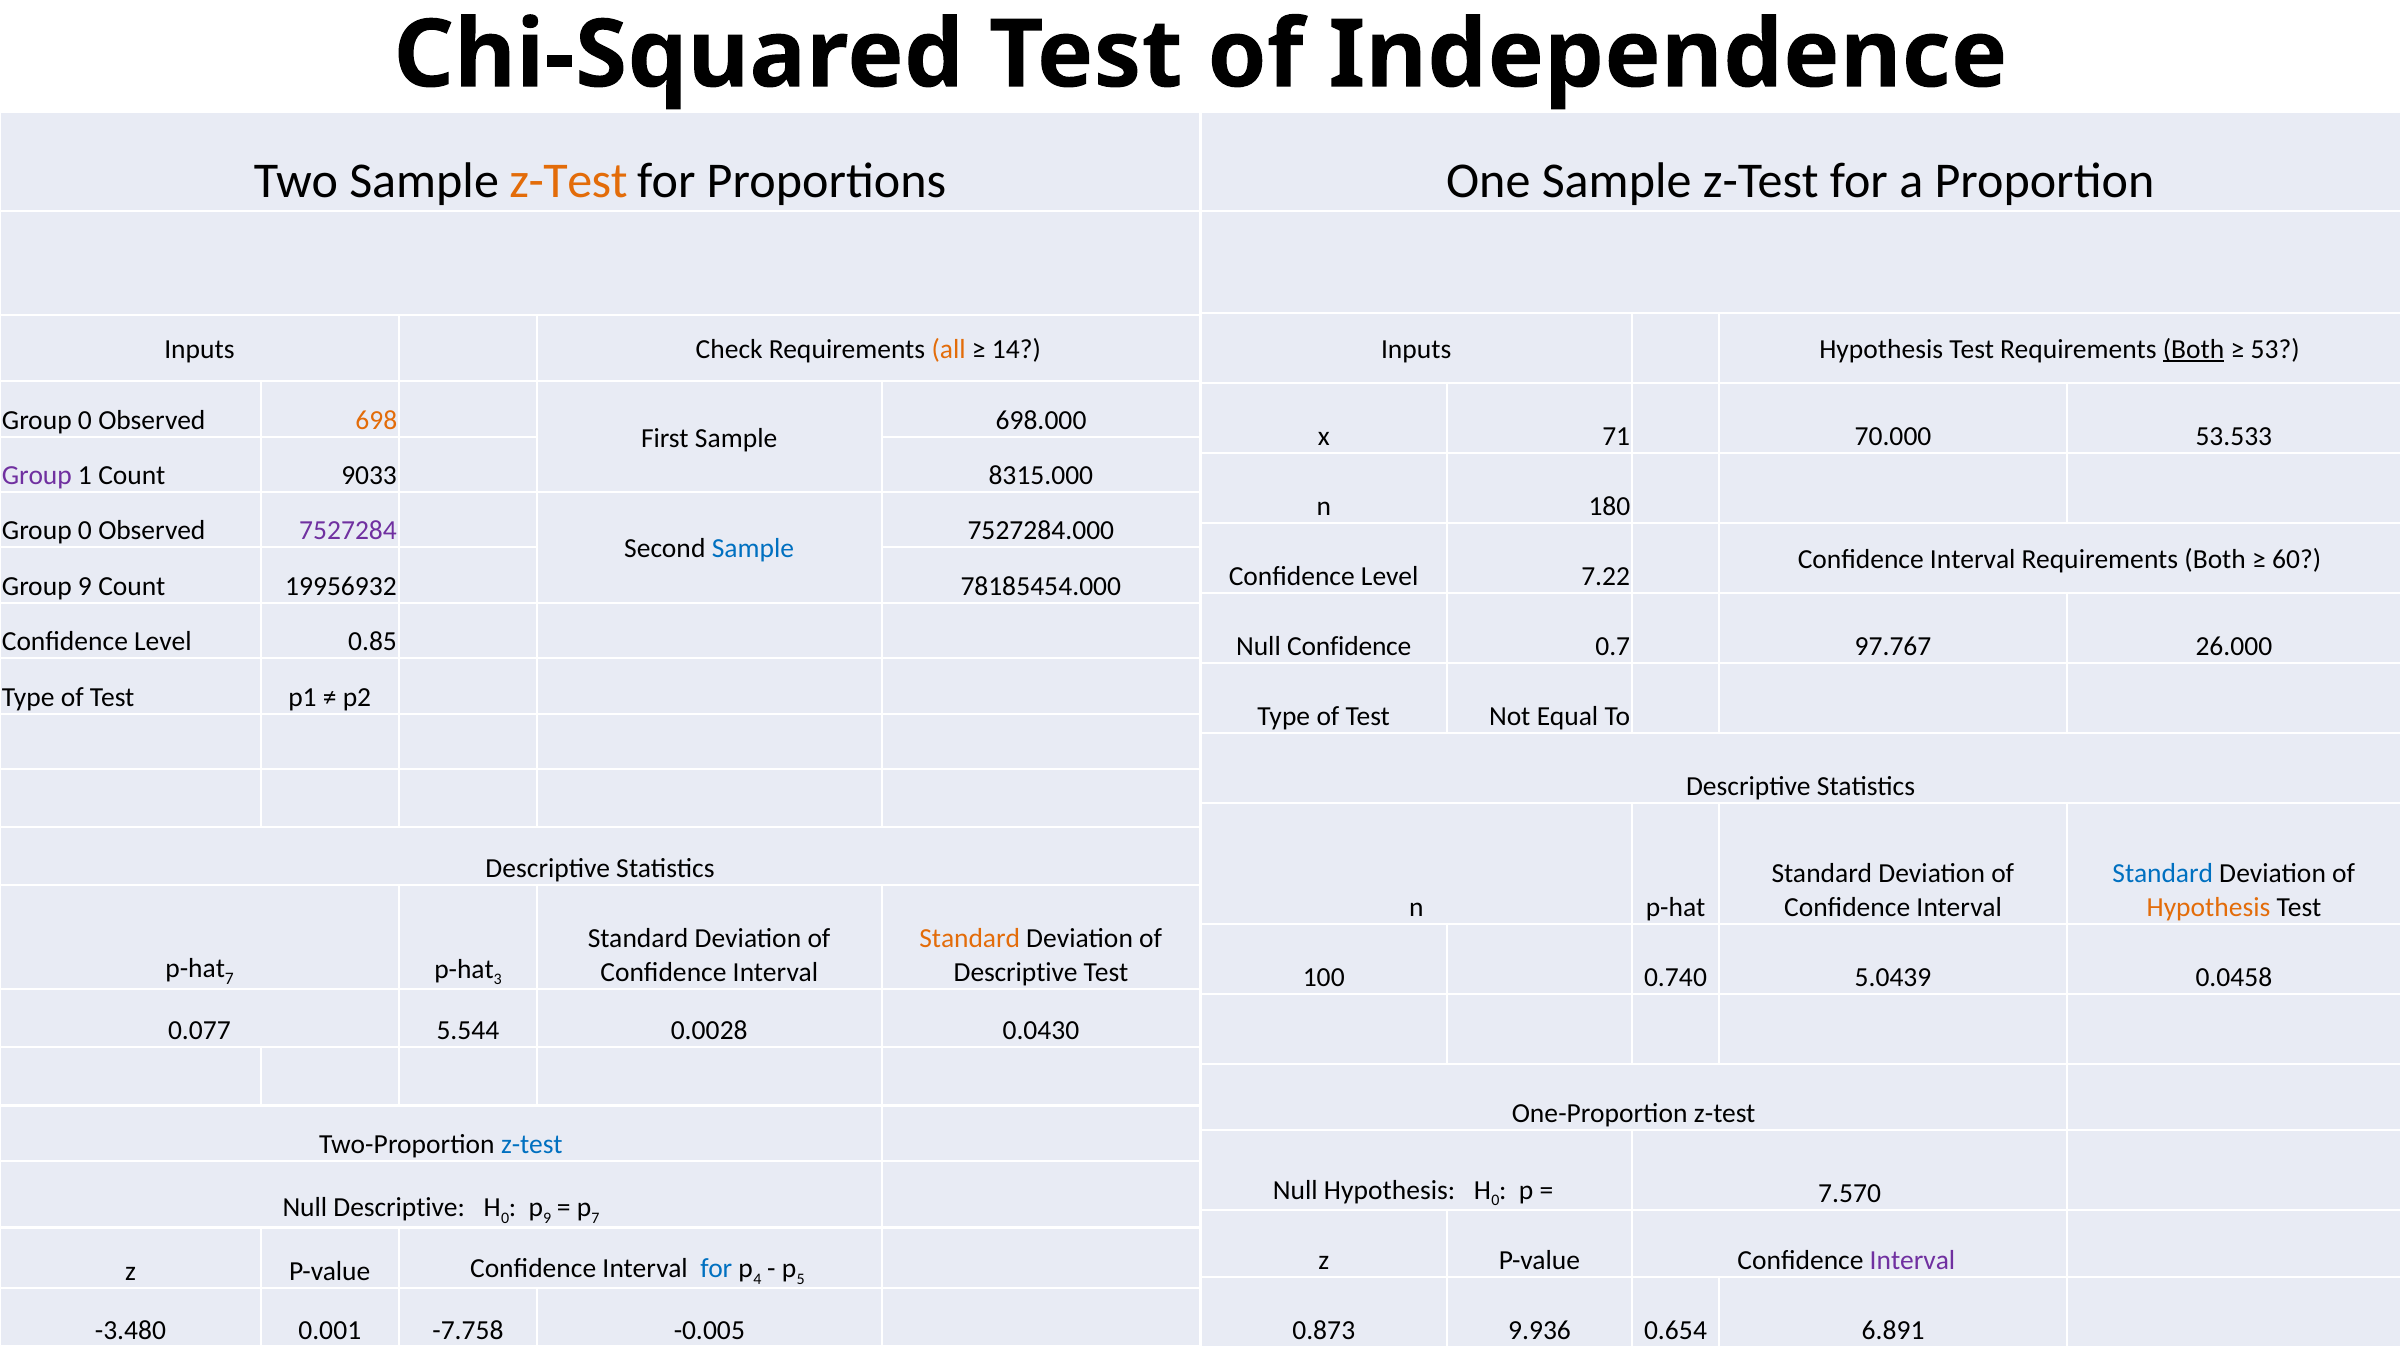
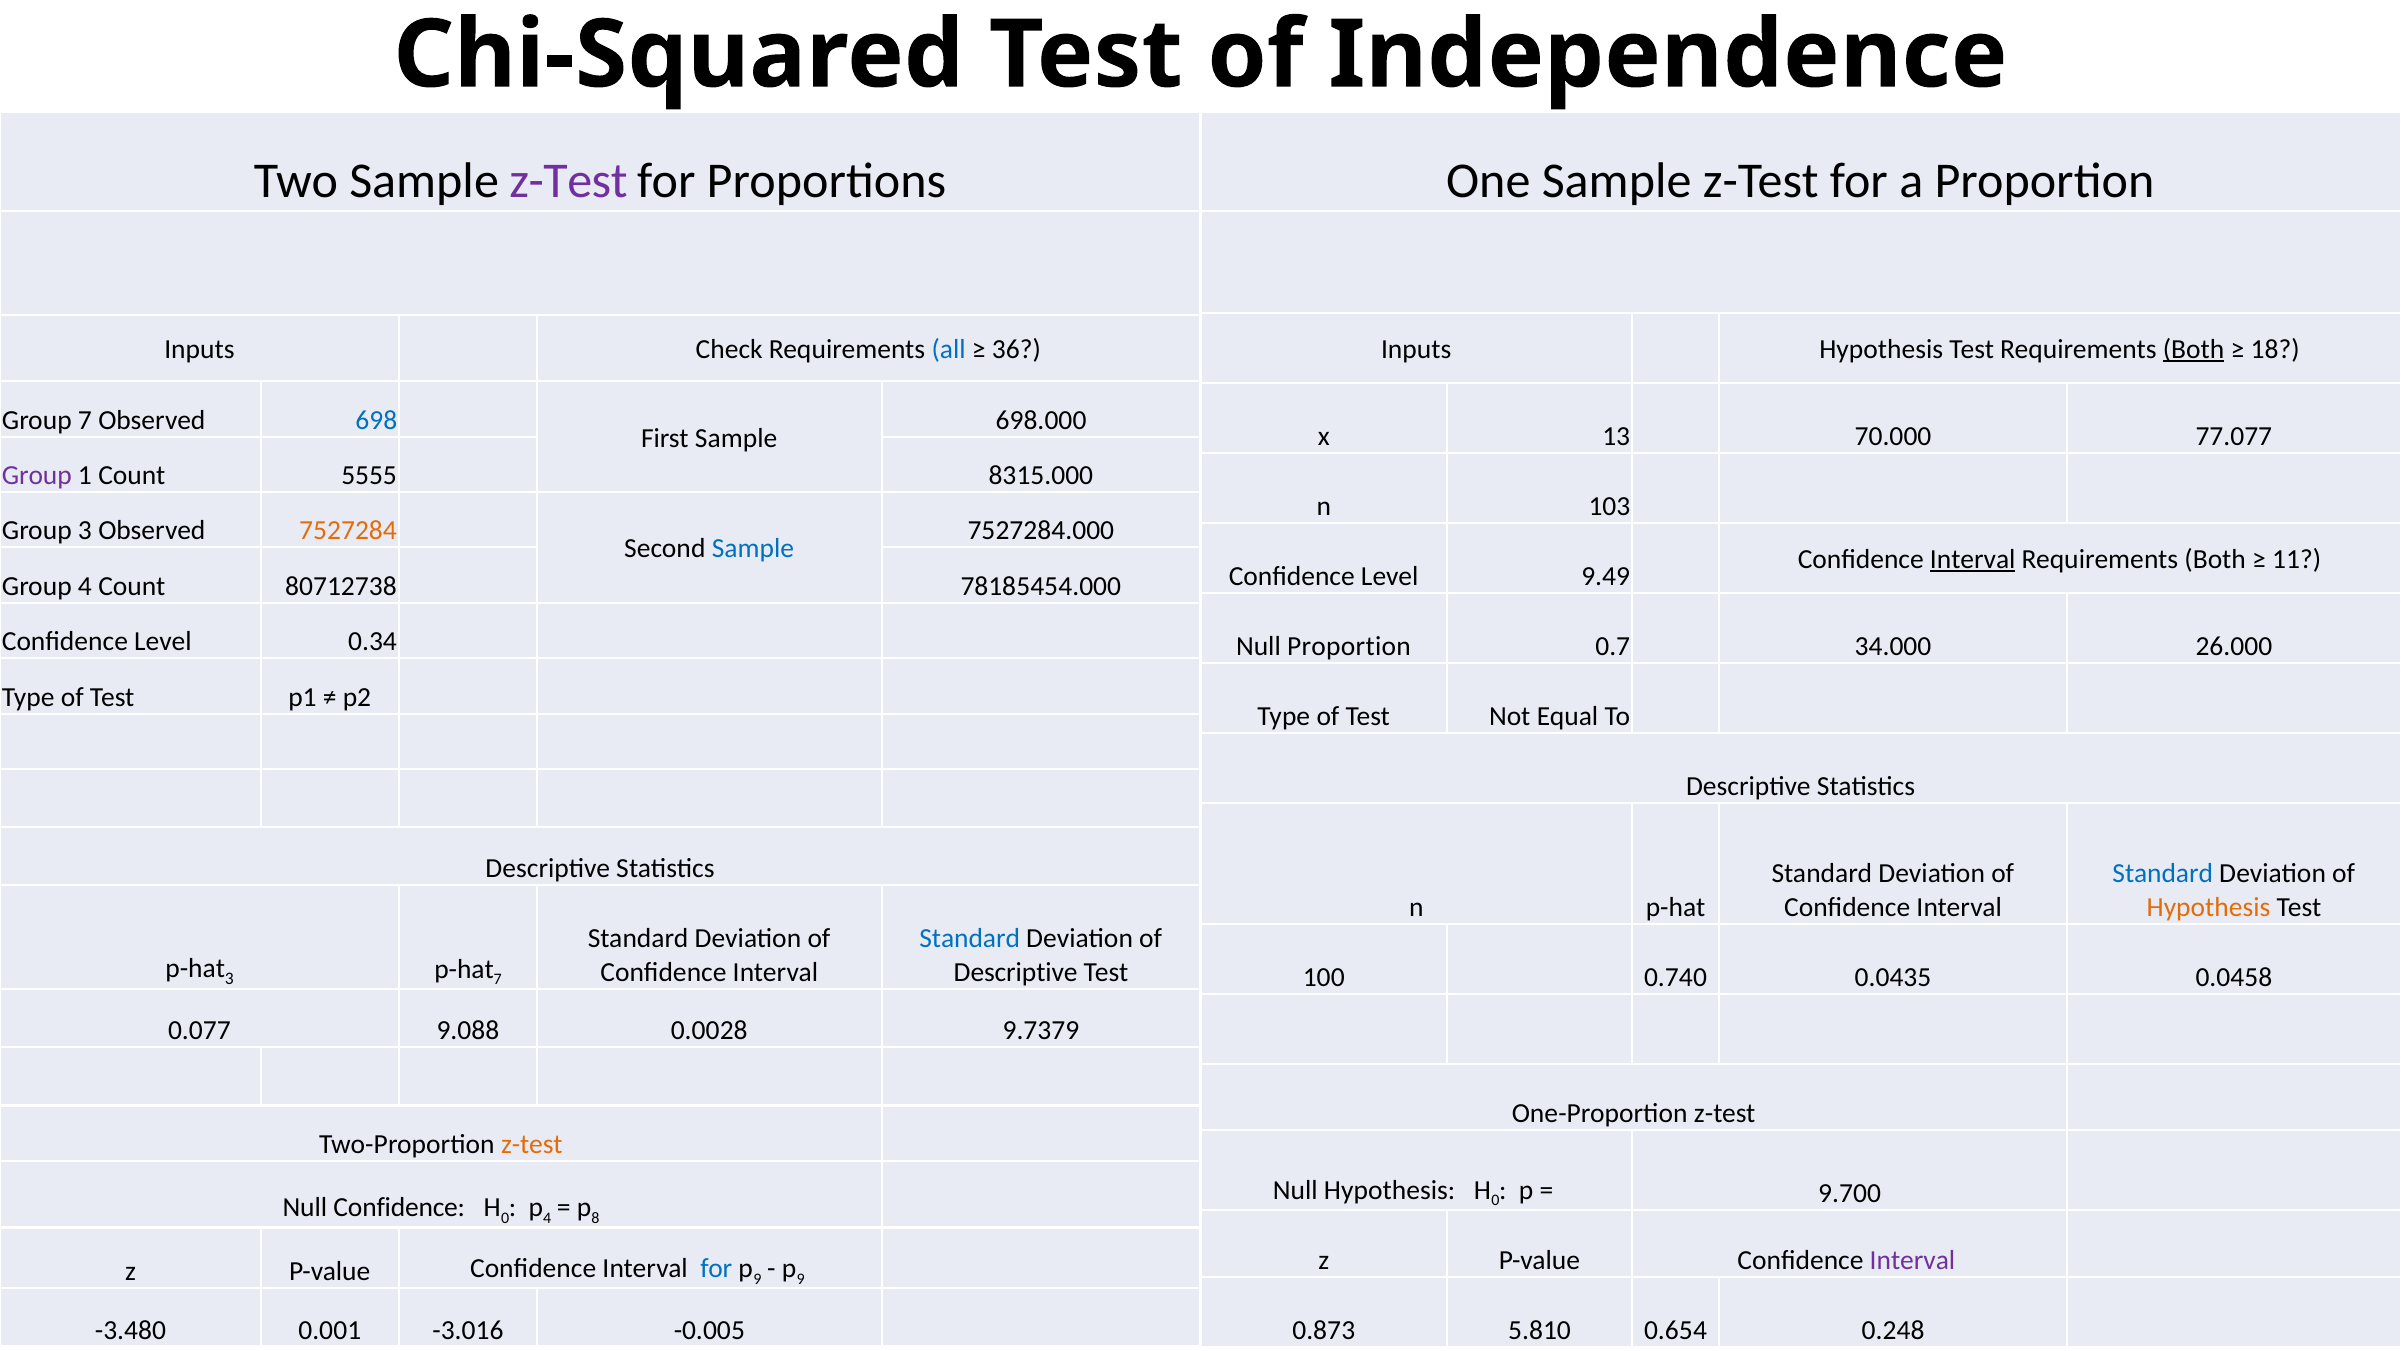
z-Test colour: orange -> purple (568, 181)
all colour: orange -> blue (949, 349)
14: 14 -> 36 (1017, 349)
53: 53 -> 18 (2275, 349)
0: 0 -> 7 (85, 420)
698 colour: orange -> blue (376, 420)
71: 71 -> 13 (1616, 436)
53.533: 53.533 -> 77.077 (2234, 436)
9033: 9033 -> 5555 (369, 475)
180: 180 -> 103 (1609, 506)
0: 0 -> 3 (85, 531)
7527284 colour: purple -> orange (348, 531)
Interval underline: none -> present (1973, 559)
60: 60 -> 11 (2297, 559)
7.22: 7.22 -> 9.49 (1606, 576)
Group 9: 9 -> 4 (85, 586)
19956932: 19956932 -> 80712738 (341, 586)
0.85: 0.85 -> 0.34 (373, 641)
Null Confidence: Confidence -> Proportion (1349, 646)
97.767: 97.767 -> 34.000 (1893, 646)
Standard colour: orange -> blue (970, 938)
p-hat 7: 7 -> 3 (229, 979)
p-hat 3: 3 -> 7 (498, 979)
5.0439: 5.0439 -> 0.0435 (1893, 977)
5.544: 5.544 -> 9.088 (468, 1030)
0.0430: 0.0430 -> 9.7379 (1041, 1030)
z-test colour: blue -> orange (532, 1144)
7.570: 7.570 -> 9.700 (1850, 1193)
Null Descriptive: Descriptive -> Confidence (399, 1207)
p 9: 9 -> 4 (547, 1217)
p 7: 7 -> 8 (595, 1217)
4: 4 -> 9 (757, 1278)
5: 5 -> 9 (801, 1278)
-7.758: -7.758 -> -3.016 (468, 1329)
9.936: 9.936 -> 5.810 (1540, 1330)
6.891: 6.891 -> 0.248 (1893, 1330)
